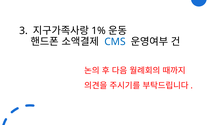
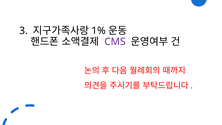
CMS colour: blue -> purple (115, 42)
